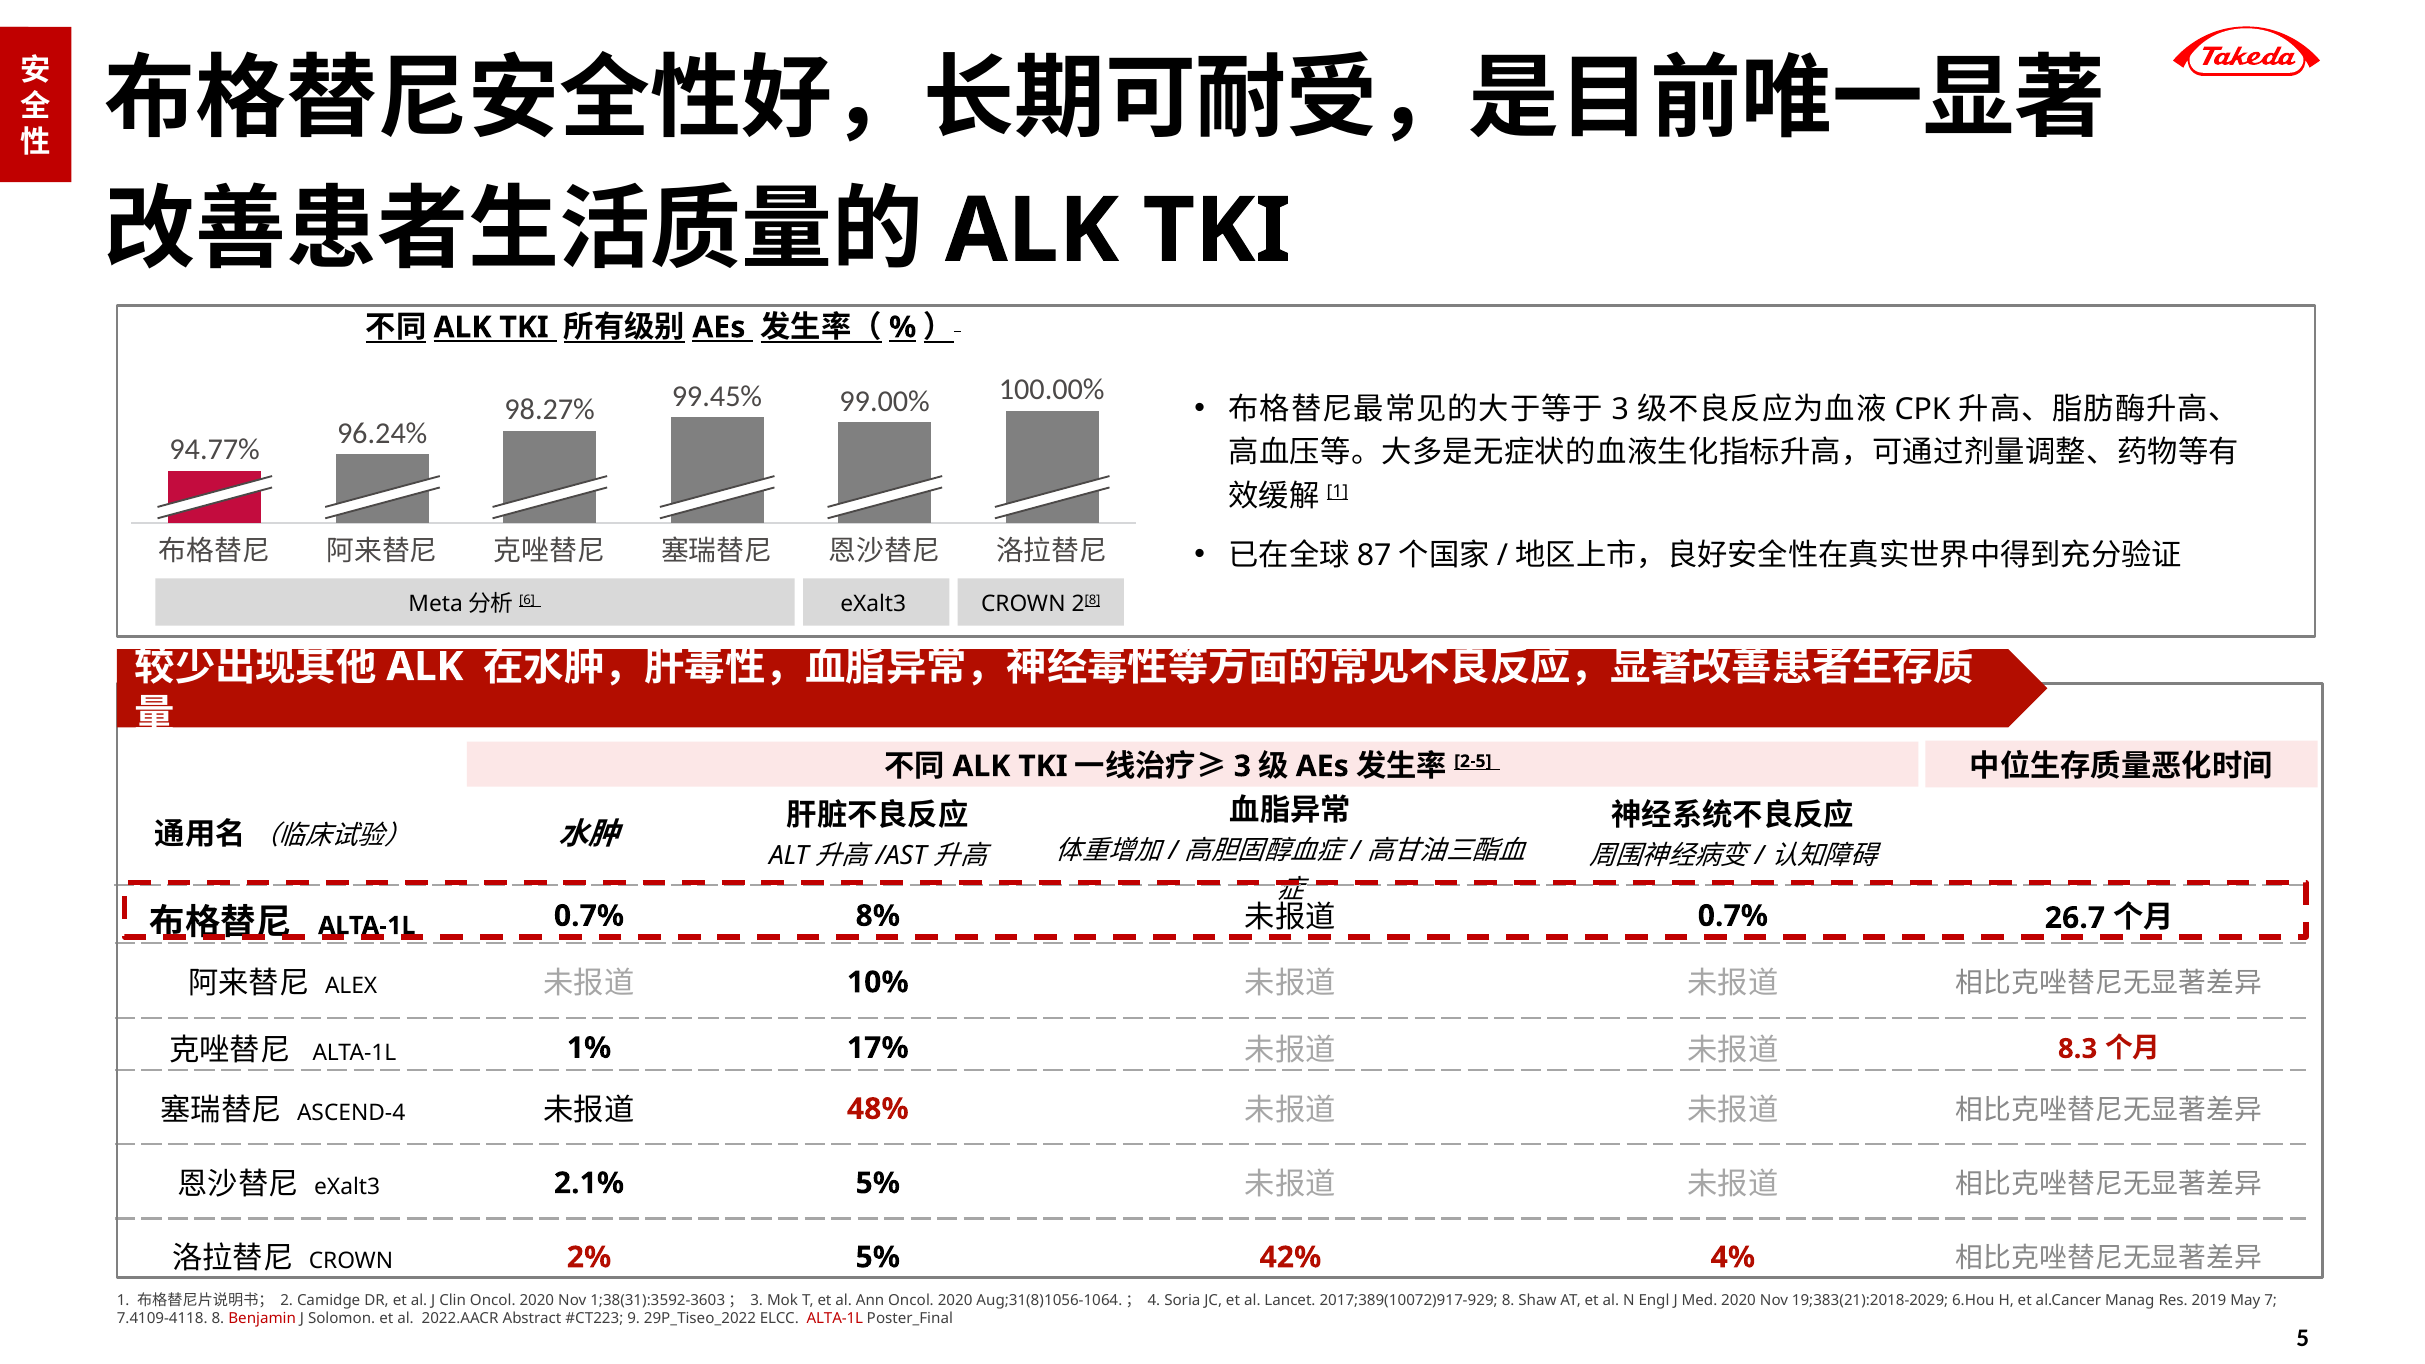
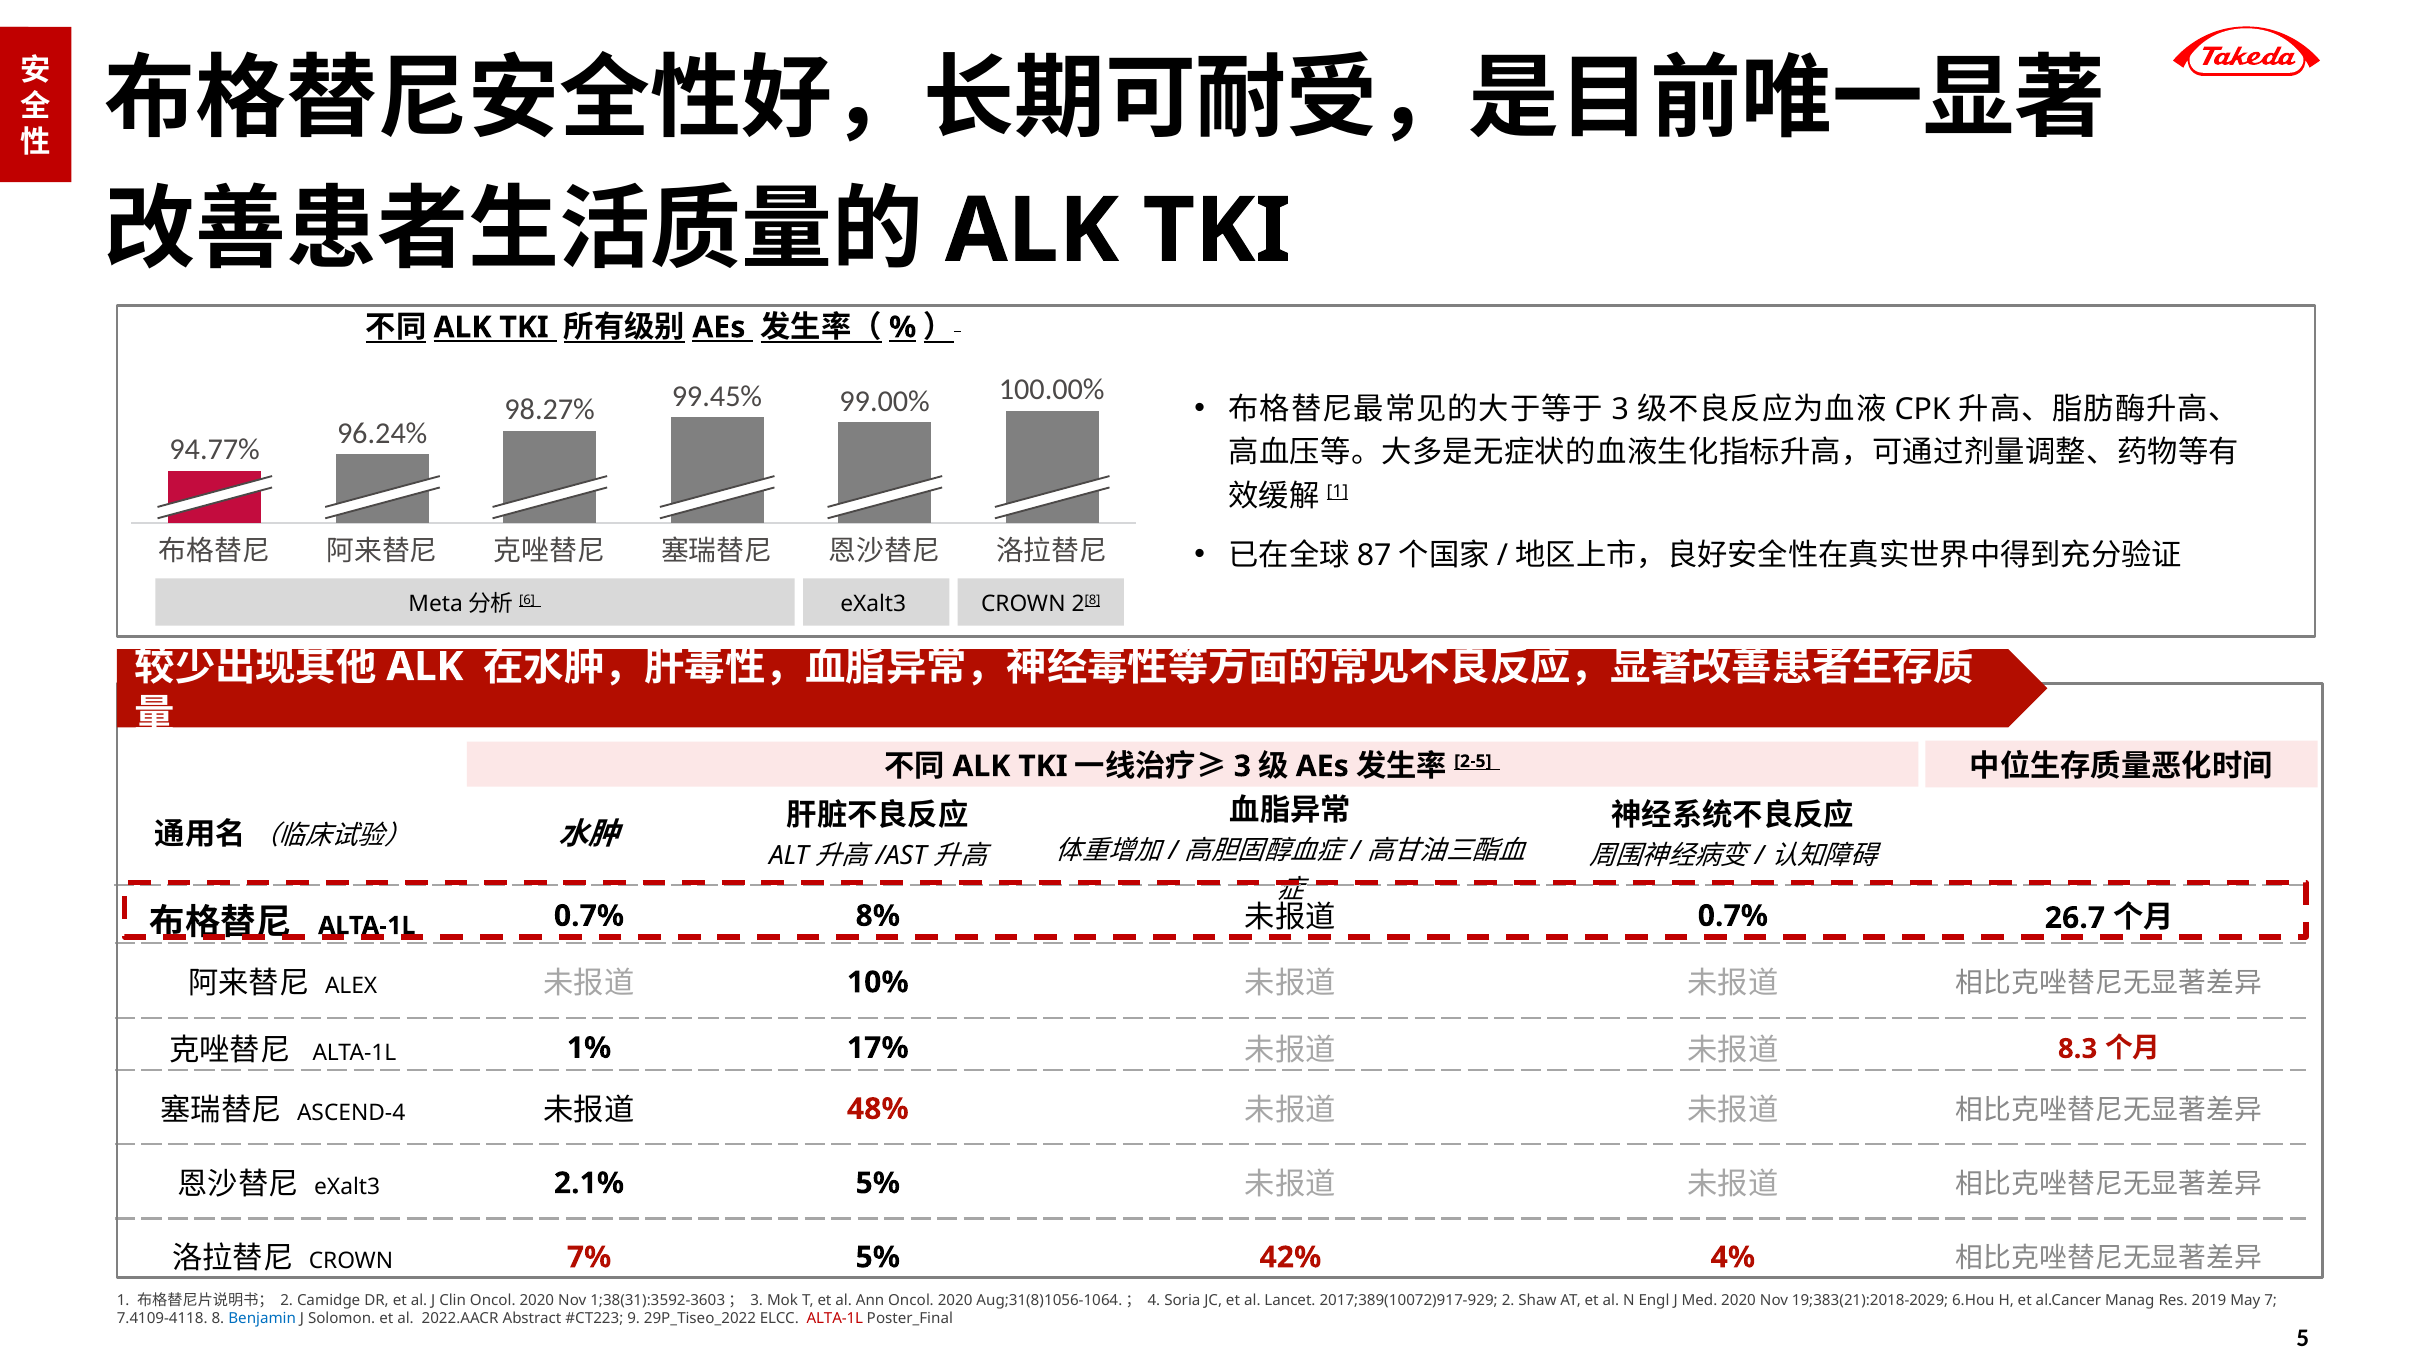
2%: 2% -> 7% (589, 1257)
2017;389(10072)917-929 8: 8 -> 2 (1508, 1301)
Benjamin colour: red -> blue (262, 1319)
